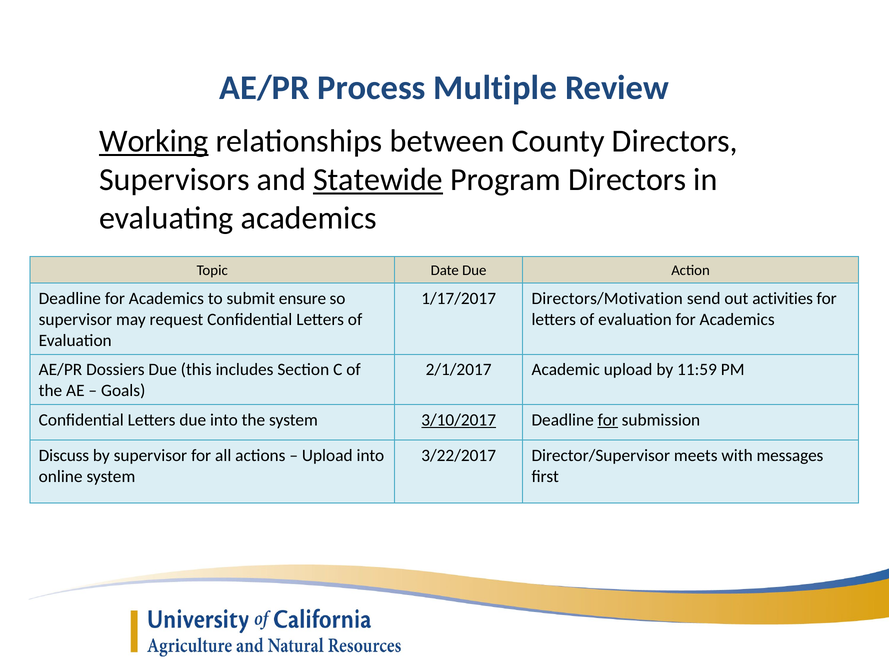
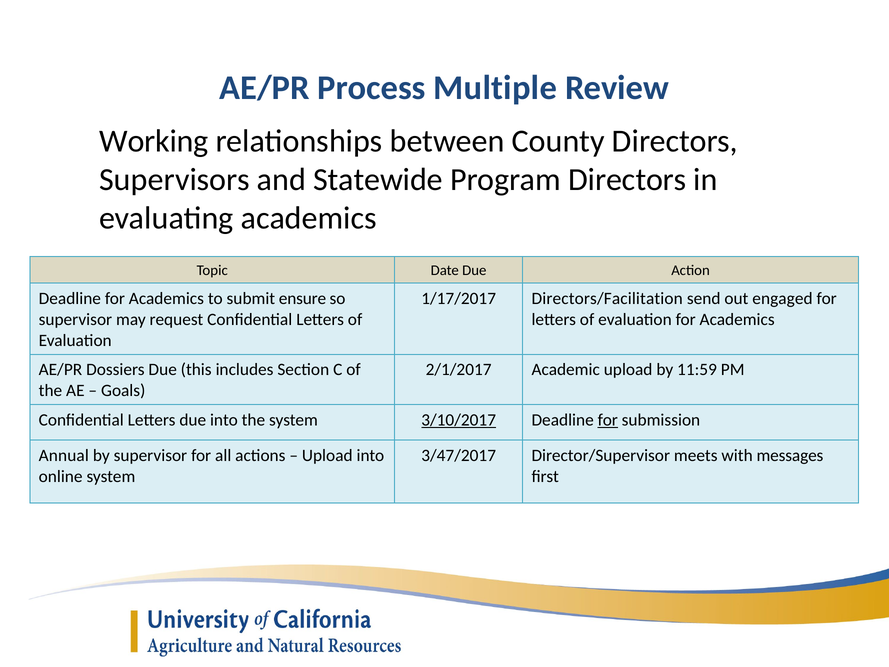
Working underline: present -> none (154, 141)
Statewide underline: present -> none (378, 180)
Directors/Motivation: Directors/Motivation -> Directors/Facilitation (607, 298)
activities: activities -> engaged (783, 298)
Discuss: Discuss -> Annual (64, 455)
3/22/2017: 3/22/2017 -> 3/47/2017 (459, 455)
